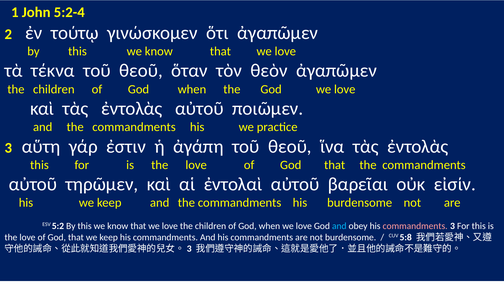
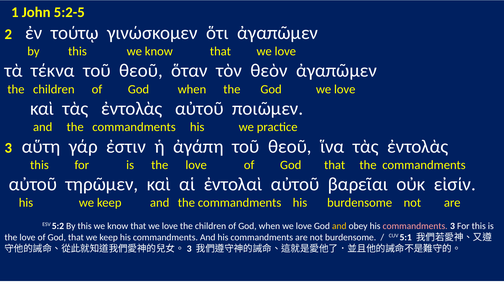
5:2-4: 5:2-4 -> 5:2-5 (69, 12)
and colour: light blue -> yellow (339, 226)
5:8: 5:8 -> 5:1 (406, 237)
